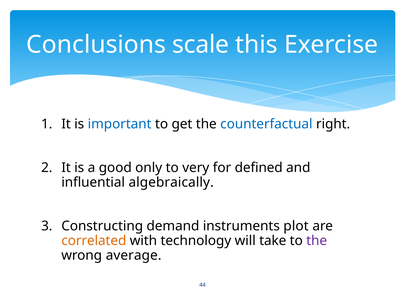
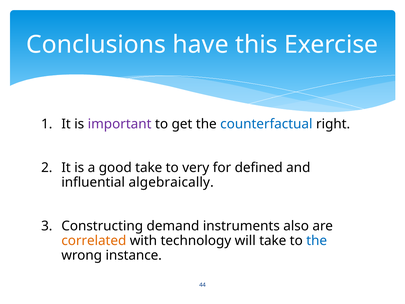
scale: scale -> have (201, 44)
important colour: blue -> purple (120, 124)
good only: only -> take (149, 168)
plot: plot -> also (296, 226)
the colour: purple -> blue (317, 241)
average: average -> instance (134, 255)
